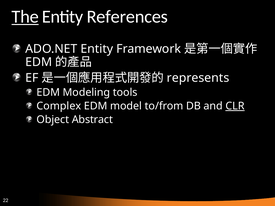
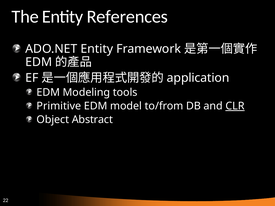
The underline: present -> none (25, 17)
represents: represents -> application (198, 78)
Complex: Complex -> Primitive (59, 106)
